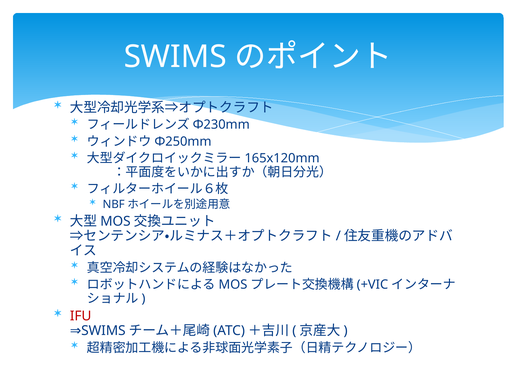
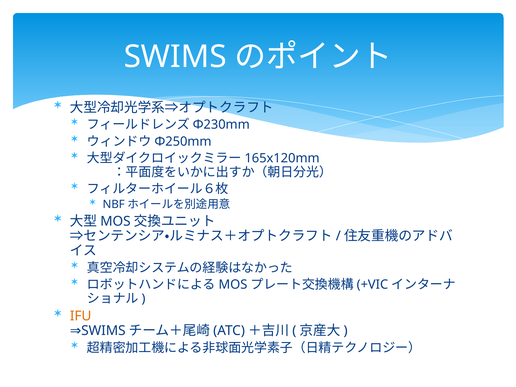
IFU colour: red -> orange (81, 316)
